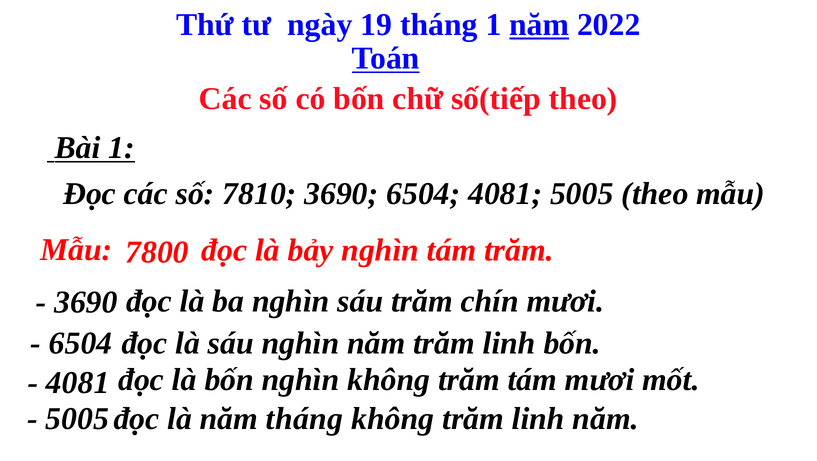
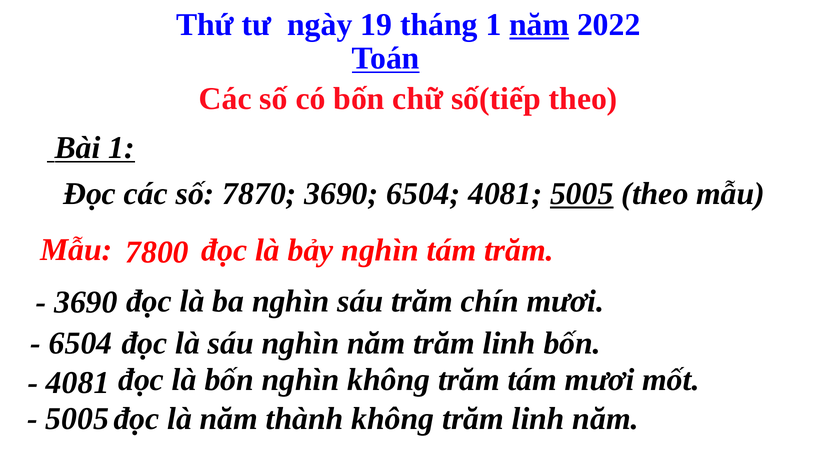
7810: 7810 -> 7870 (259, 194)
5005 underline: none -> present (582, 194)
năm tháng: tháng -> thành (305, 419)
